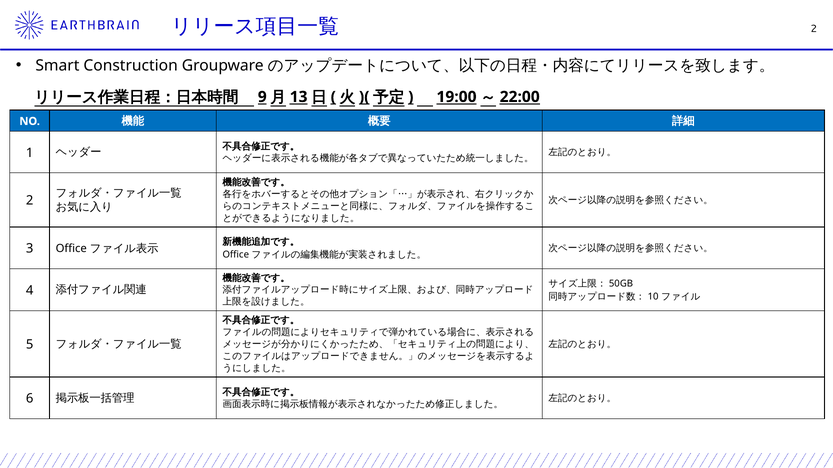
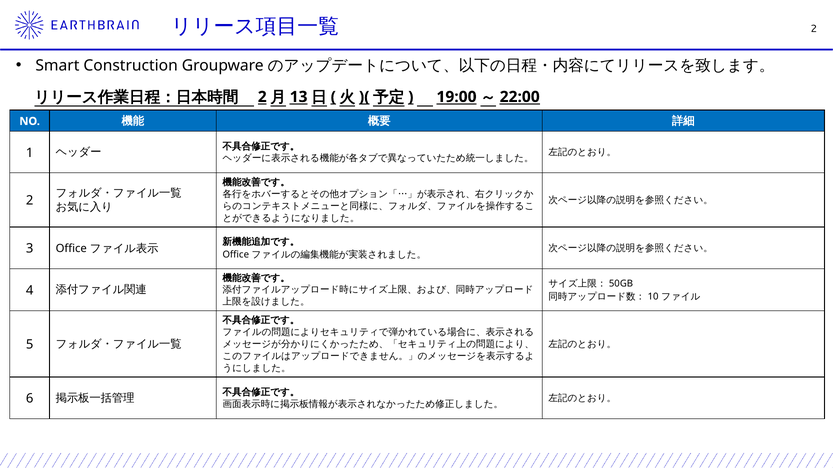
9: 9 -> 2 (262, 97)
